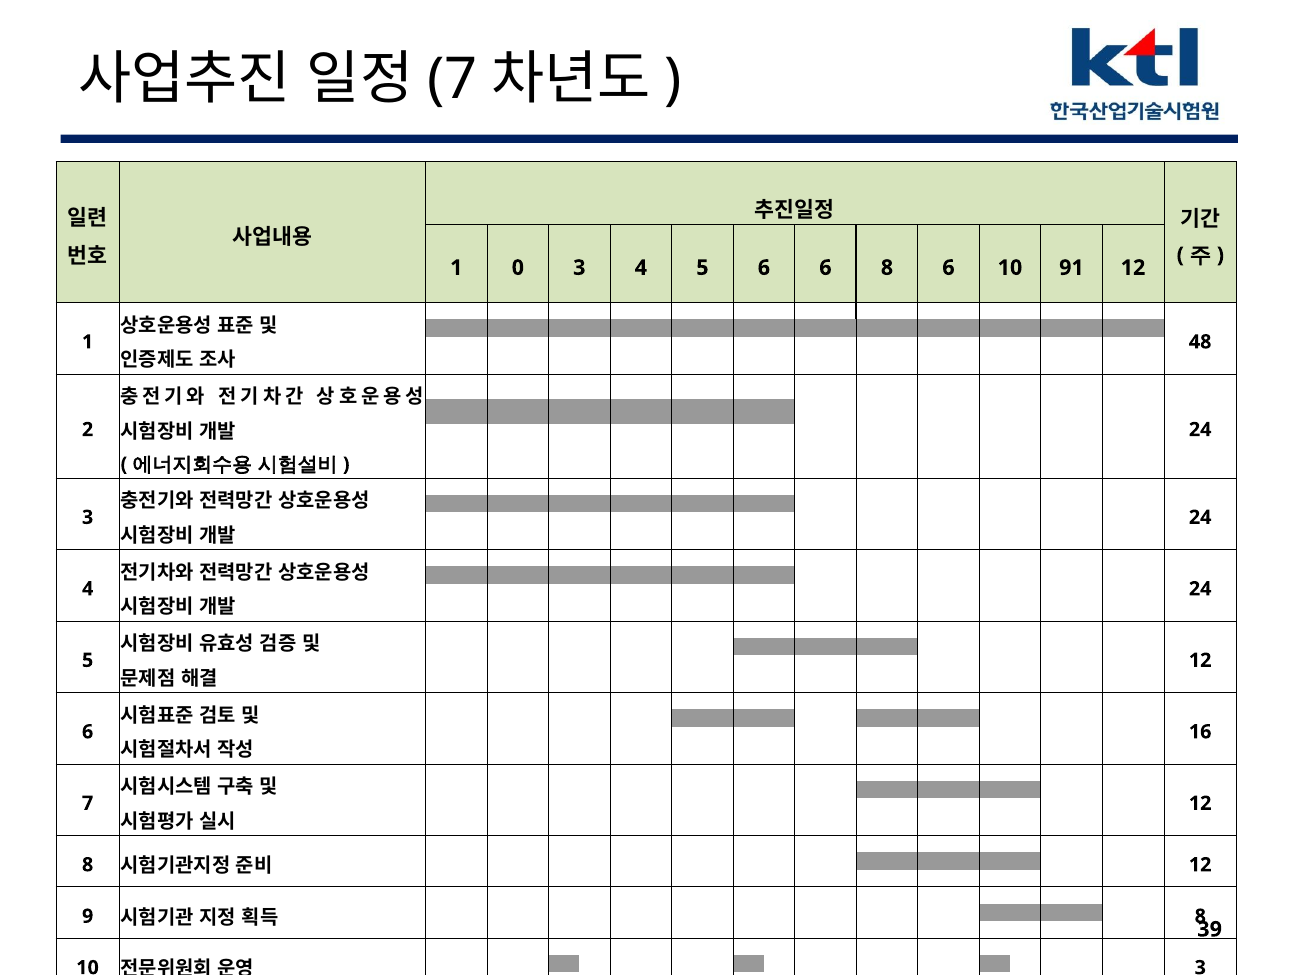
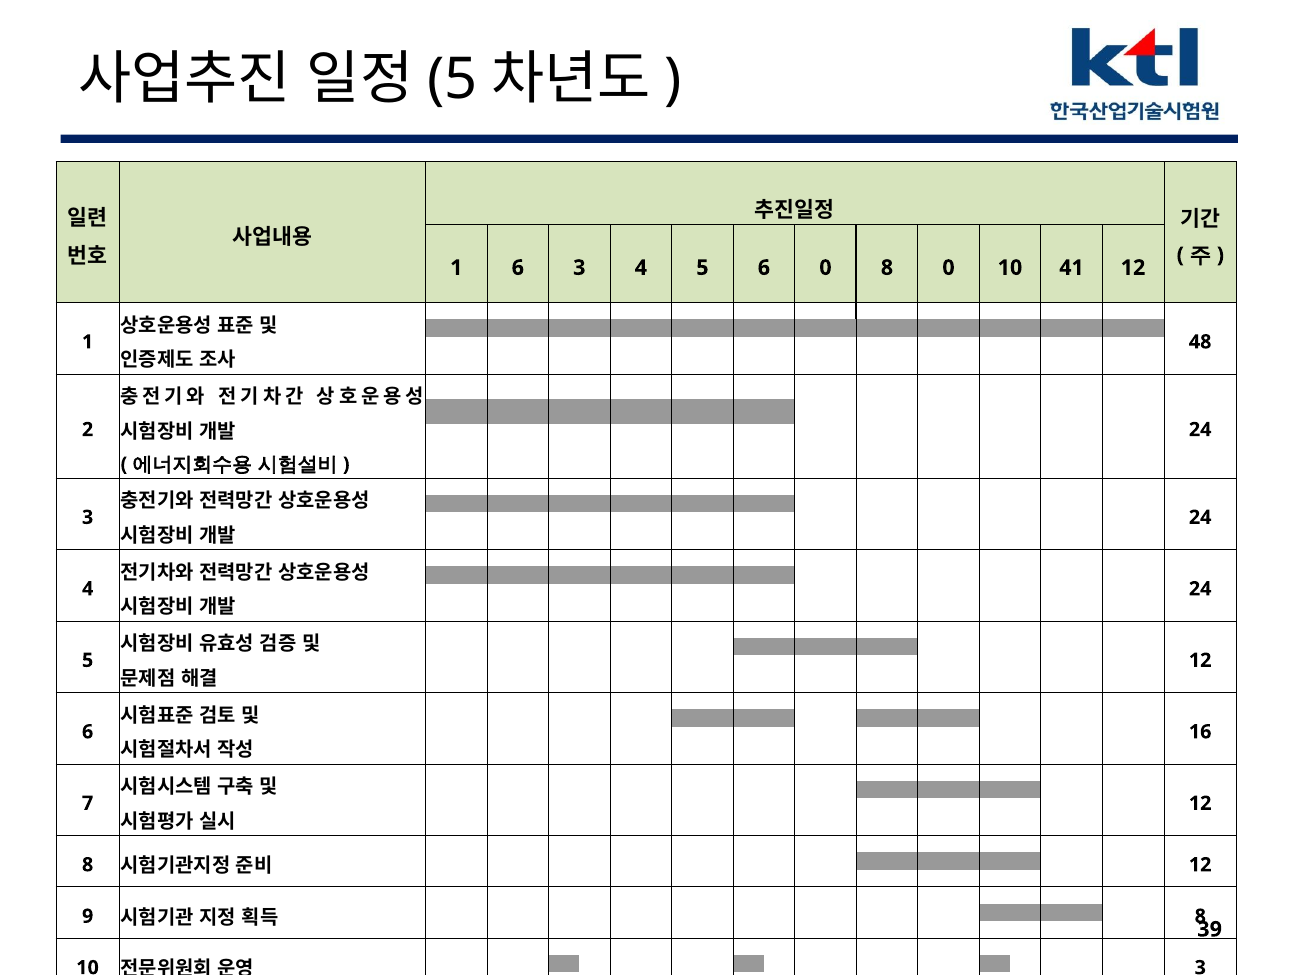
7: 7 -> 5 (452, 80)
1 0: 0 -> 6 (518, 268)
6 6: 6 -> 0 (825, 268)
8 6: 6 -> 0 (948, 268)
91: 91 -> 41 (1072, 268)
